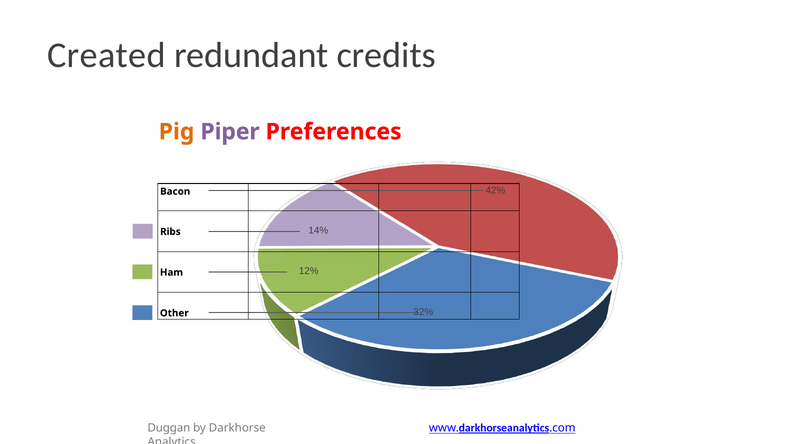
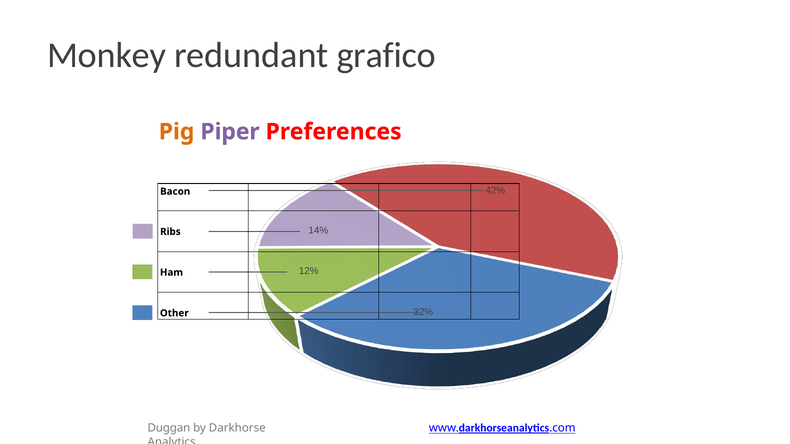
Created: Created -> Monkey (107, 55)
credits: credits -> grafico (386, 55)
